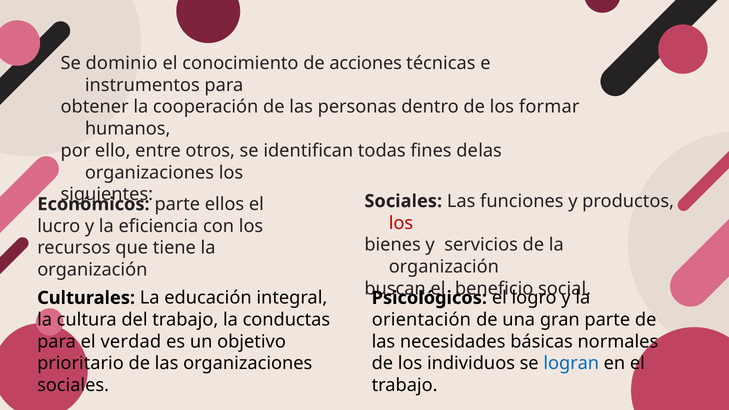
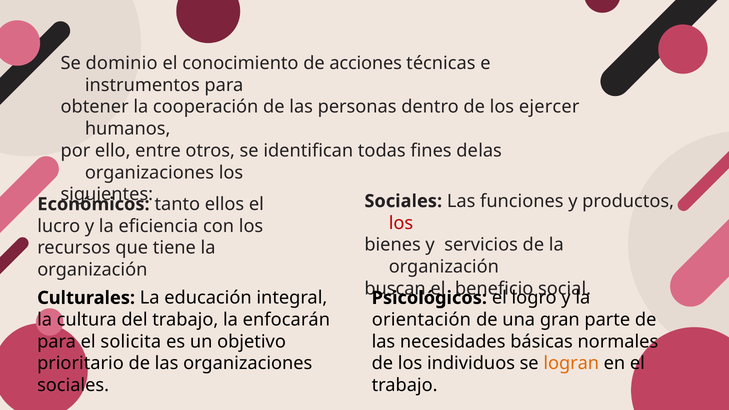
formar: formar -> ejercer (549, 107)
Económicos parte: parte -> tanto (177, 204)
conductas: conductas -> enfocarán (286, 320)
verdad: verdad -> solicita (131, 342)
logran colour: blue -> orange (571, 364)
